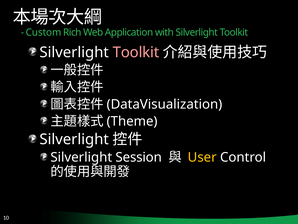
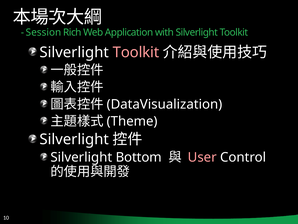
Custom: Custom -> Session (44, 32)
Session: Session -> Bottom (139, 157)
User colour: yellow -> pink (202, 157)
